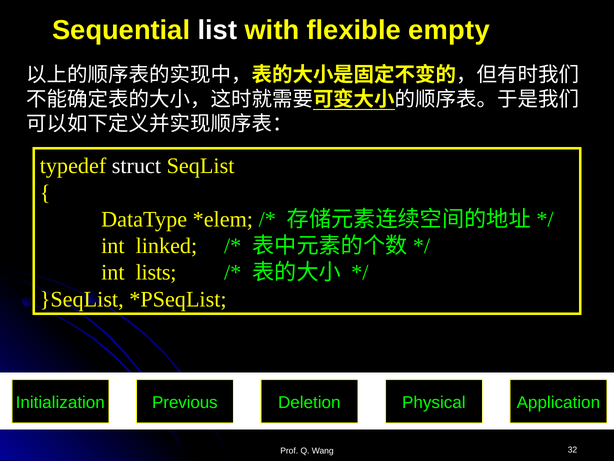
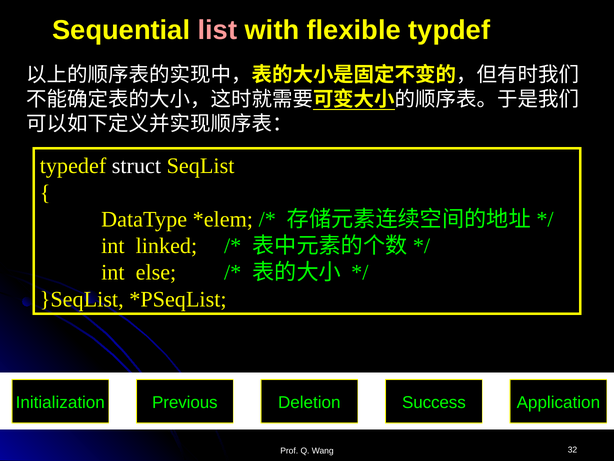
list colour: white -> pink (217, 30)
empty: empty -> typdef (449, 30)
lists: lists -> else (156, 272)
Physical: Physical -> Success (434, 402)
